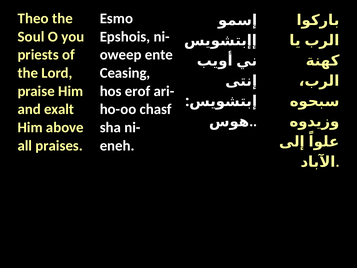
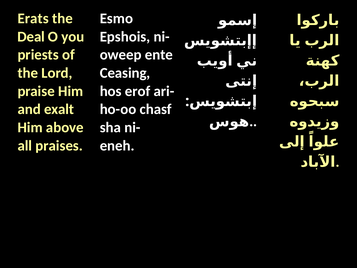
Theo: Theo -> Erats (33, 18)
Soul: Soul -> Deal (31, 37)
